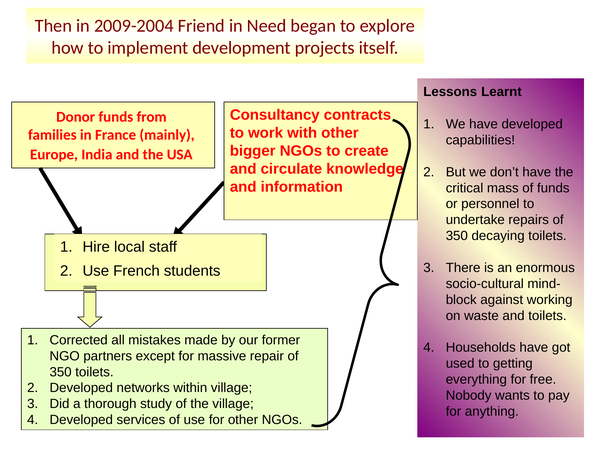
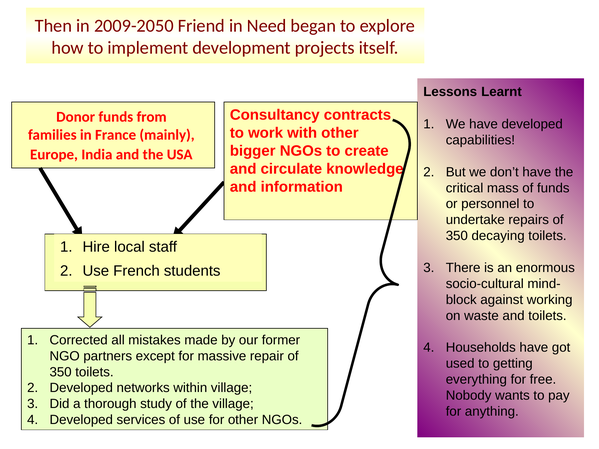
2009-2004: 2009-2004 -> 2009-2050 (134, 26)
